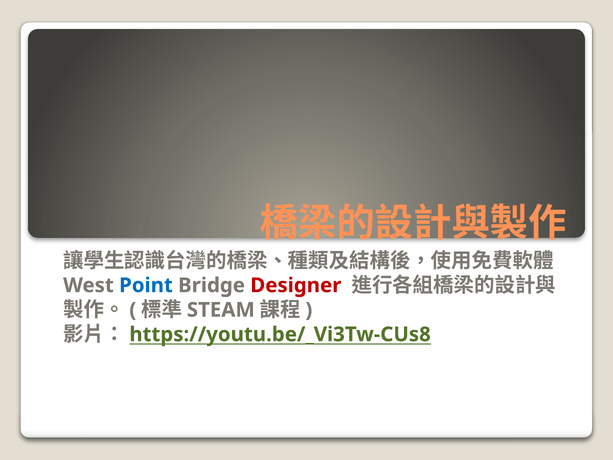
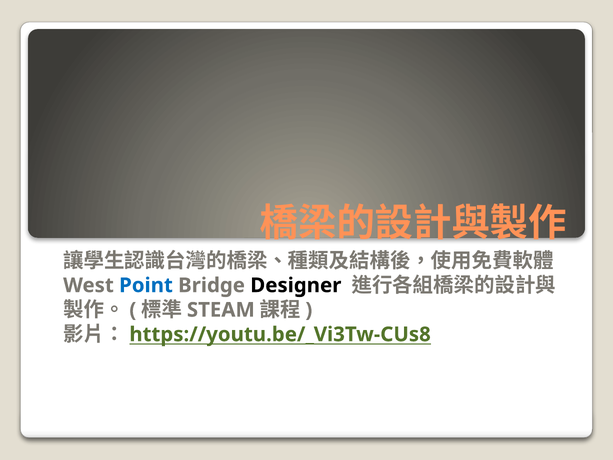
Designer colour: red -> black (296, 285)
